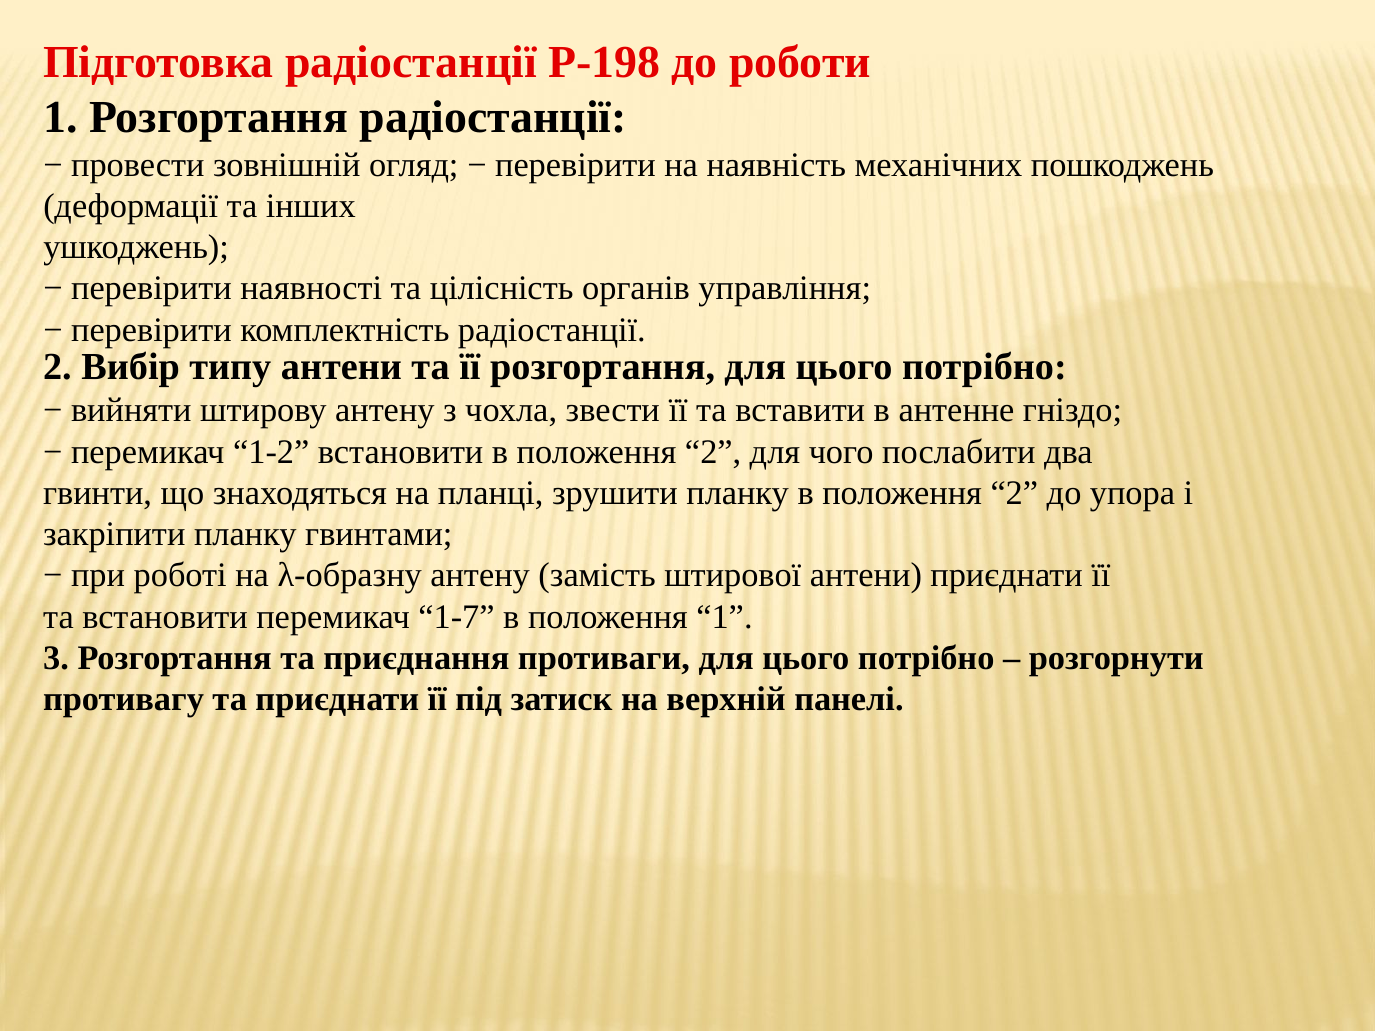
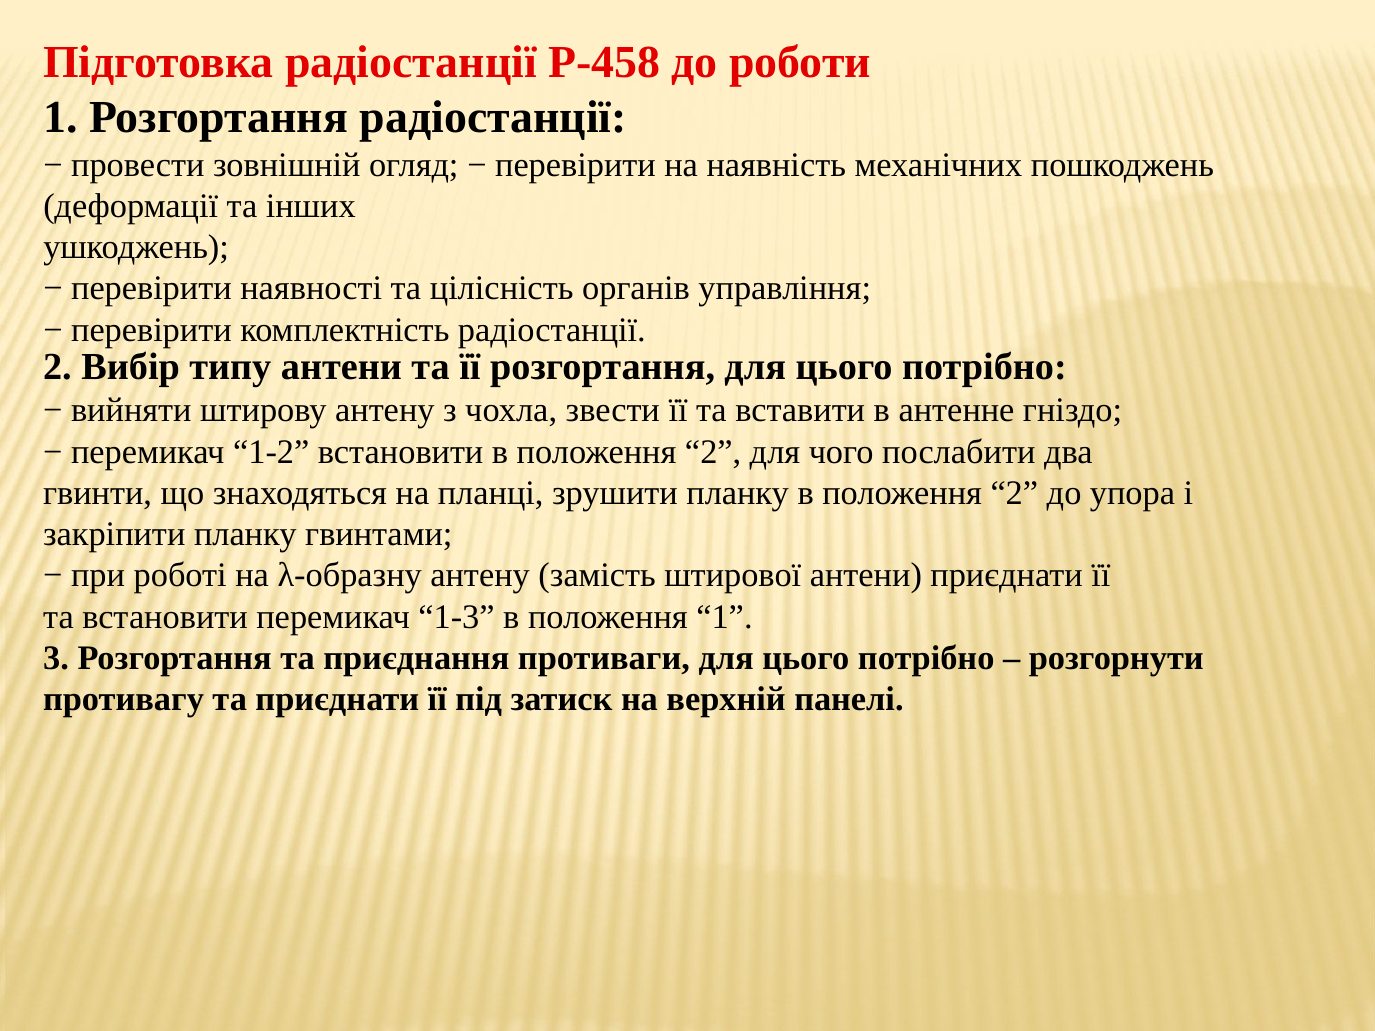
Р-198: Р-198 -> Р-458 (604, 63)
1-7: 1-7 -> 1-3 (456, 617)
